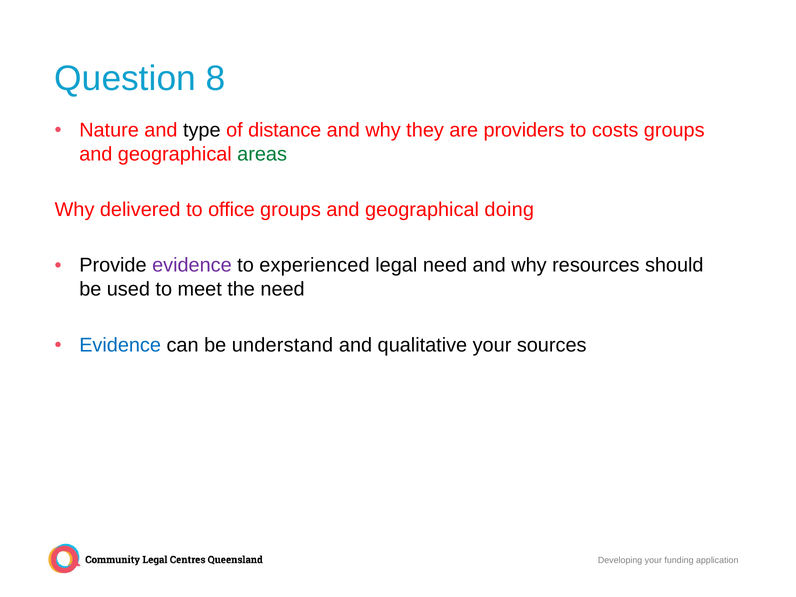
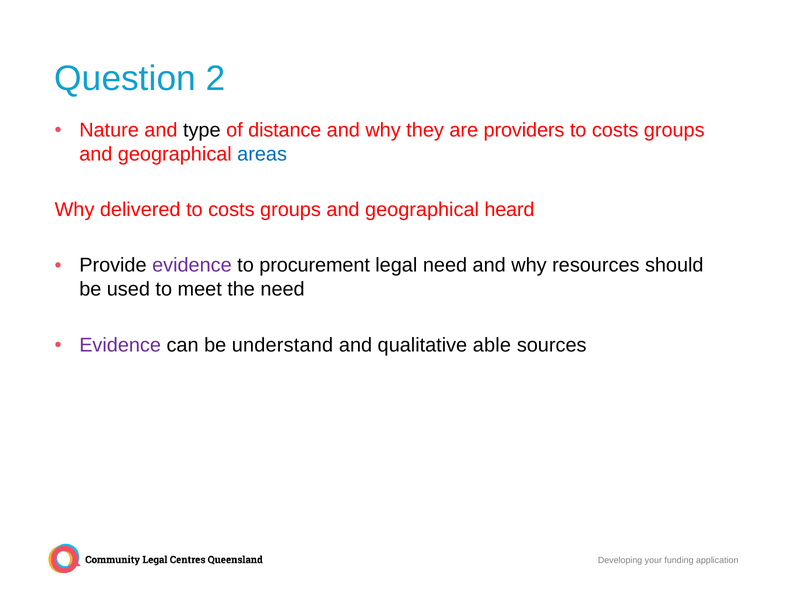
8: 8 -> 2 (216, 79)
areas colour: green -> blue (262, 154)
delivered to office: office -> costs (231, 210)
doing: doing -> heard (509, 210)
experienced: experienced -> procurement (315, 265)
Evidence colour: blue -> purple (120, 345)
qualitative your: your -> able (492, 345)
